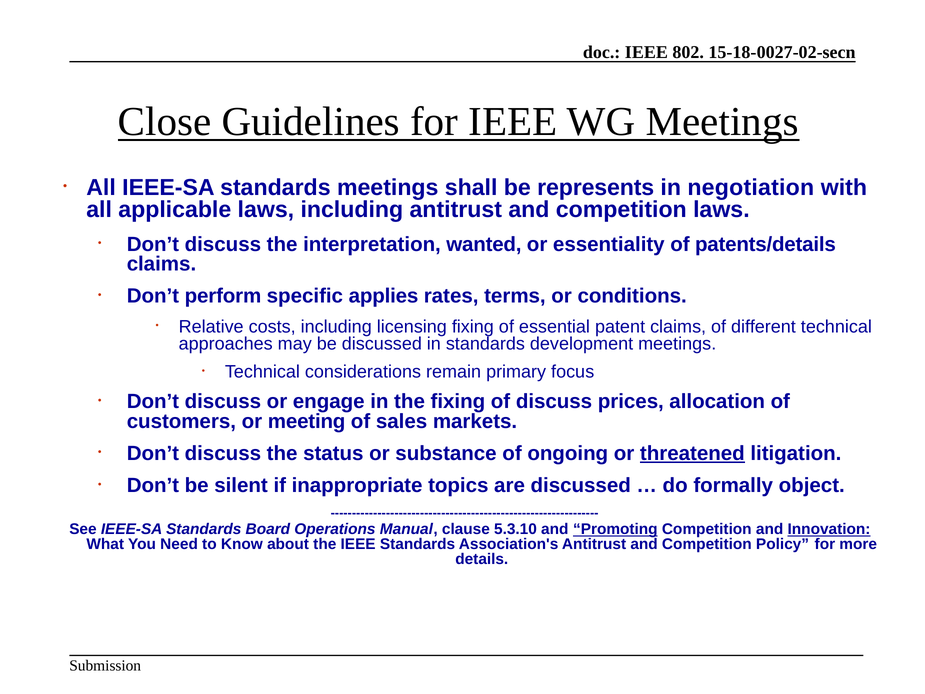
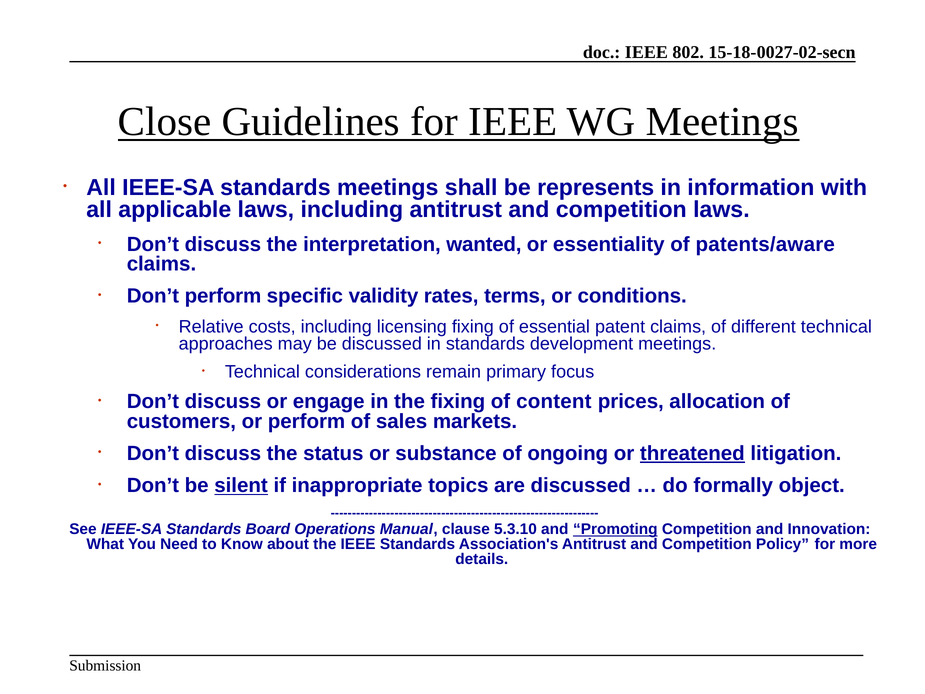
negotiation: negotiation -> information (751, 188)
patents/details: patents/details -> patents/aware (765, 244)
applies: applies -> validity (384, 296)
of discuss: discuss -> content (554, 402)
or meeting: meeting -> perform (307, 421)
silent underline: none -> present (241, 485)
Innovation underline: present -> none (829, 529)
